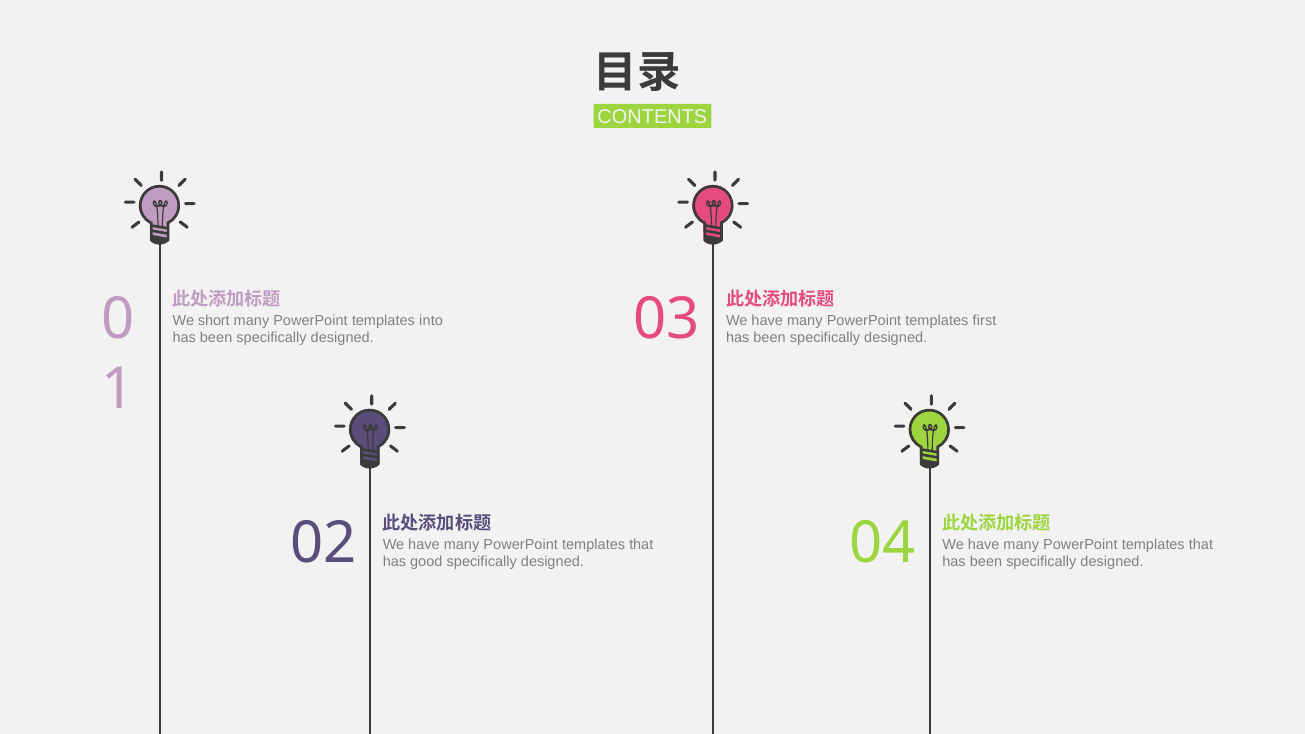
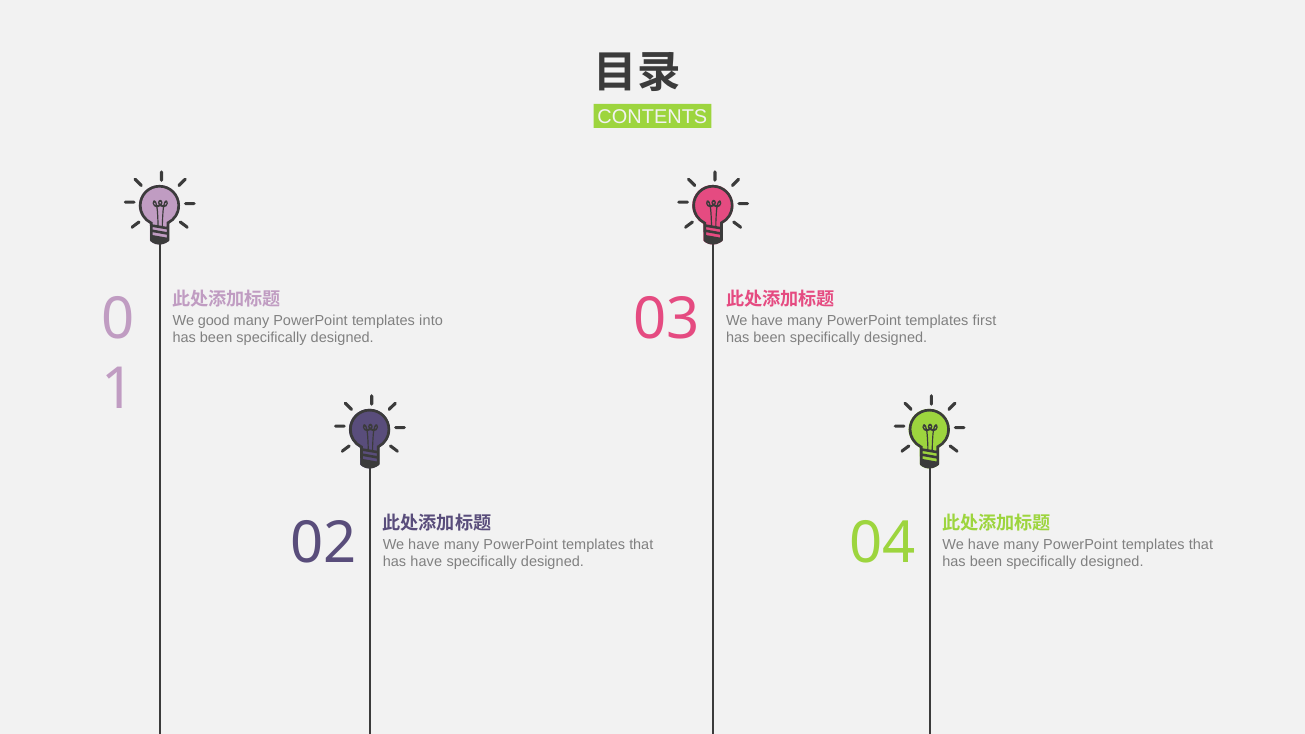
short: short -> good (214, 321)
has good: good -> have (426, 562)
